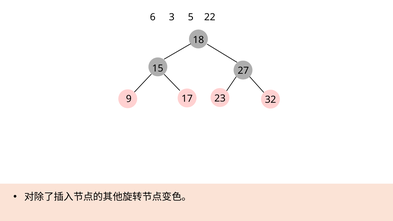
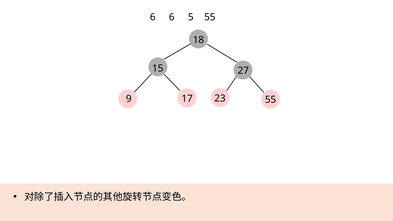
6 3: 3 -> 6 (172, 17)
5 22: 22 -> 55 (210, 17)
23 32: 32 -> 55 (270, 100)
